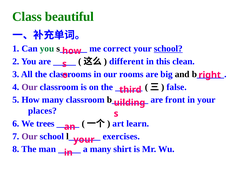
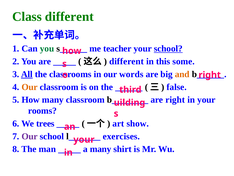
Class beautiful: beautiful -> different (69, 17)
correct: correct -> teacher (117, 49)
clean: clean -> some (184, 61)
All underline: none -> present (27, 74)
rooms: rooms -> words (131, 74)
and colour: black -> orange (182, 74)
Our colour: purple -> orange (30, 87)
are front: front -> right (175, 100)
places: places -> rooms (42, 110)
learn: learn -> show (138, 123)
